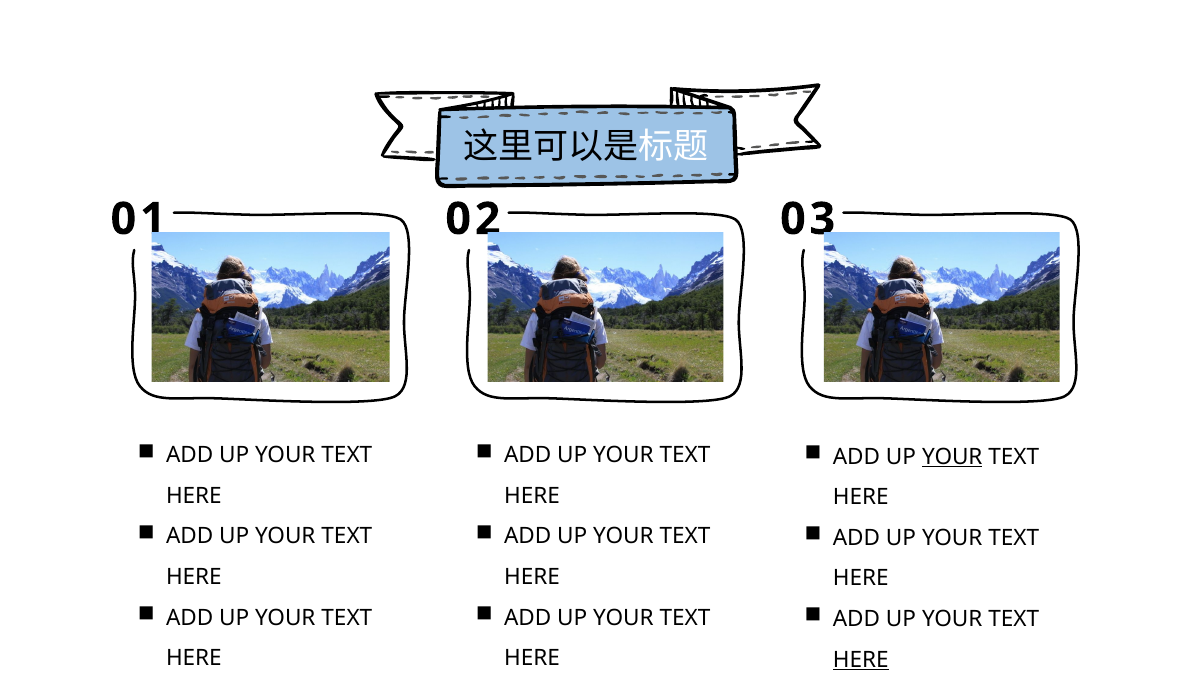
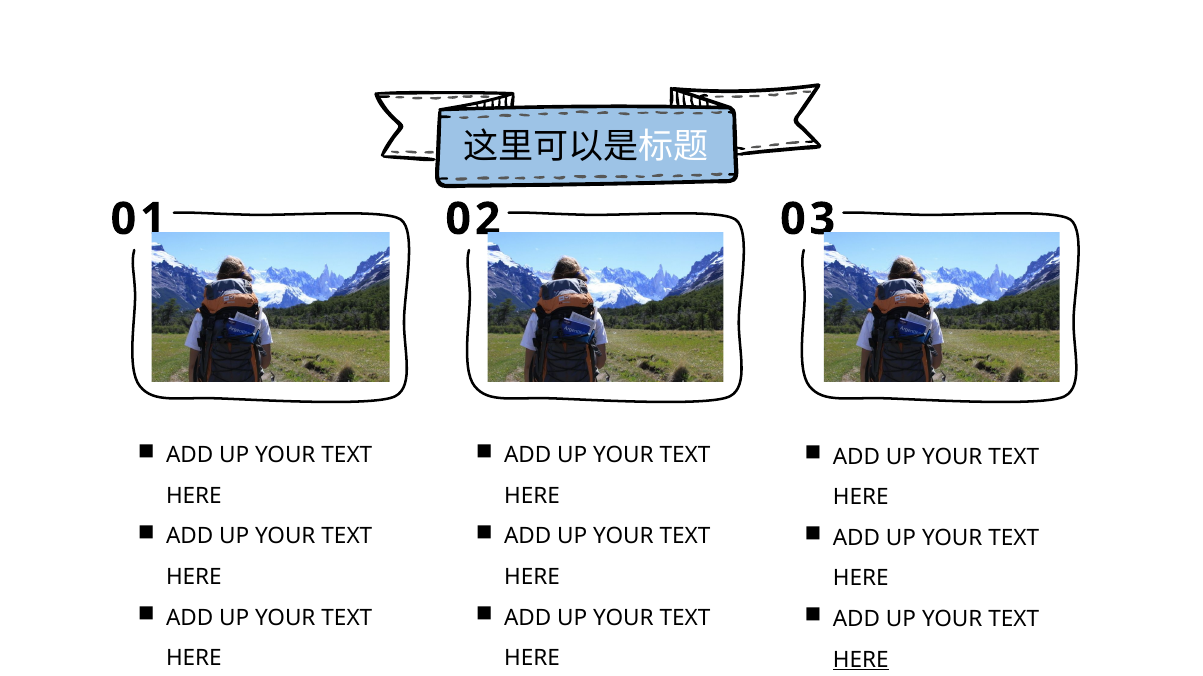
YOUR underline: present -> none (952, 457)
